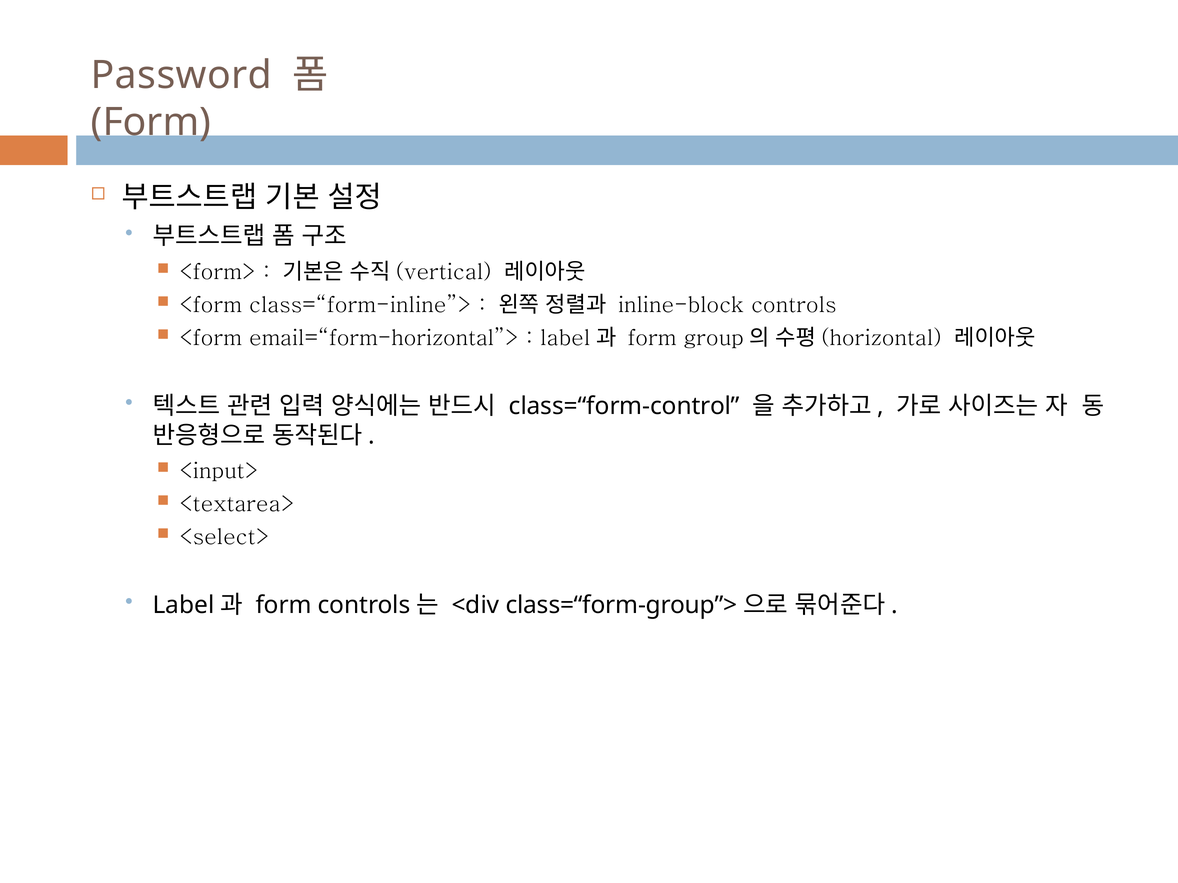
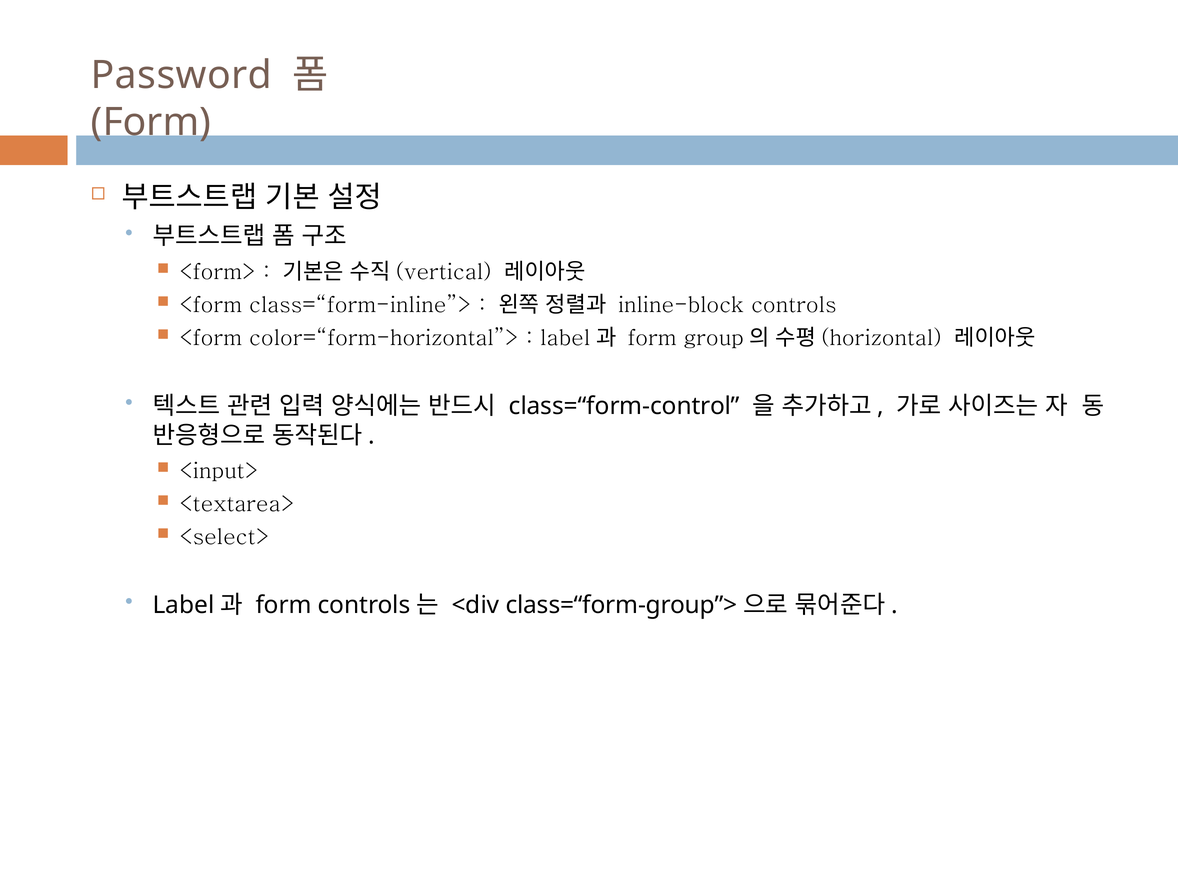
email=“form-horizontal”>: email=“form-horizontal”> -> color=“form-horizontal”> (384, 338)
